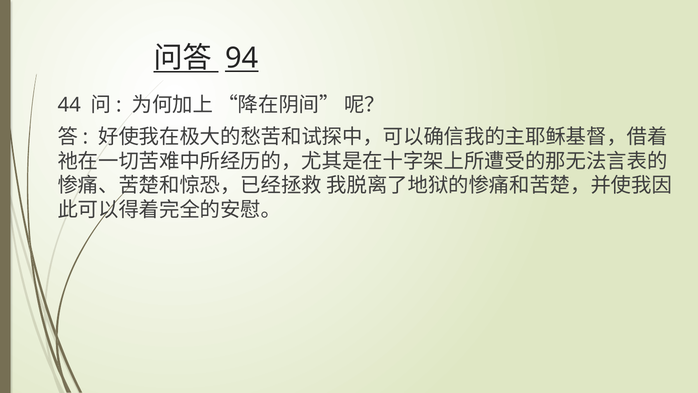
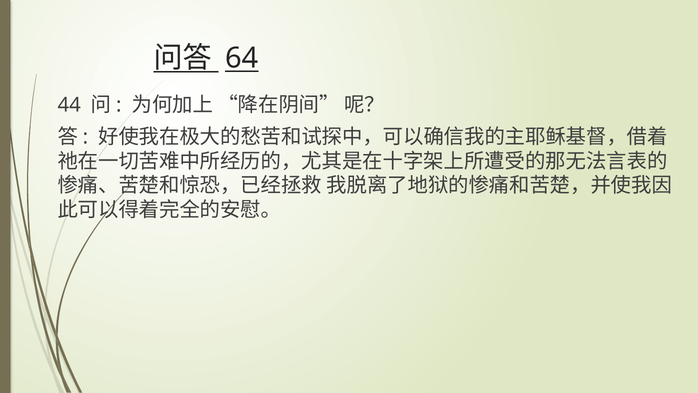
94: 94 -> 64 (242, 58)
